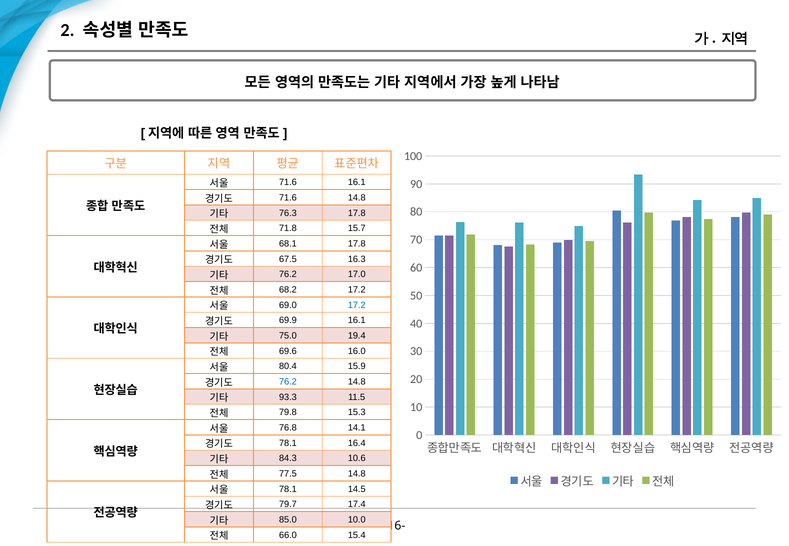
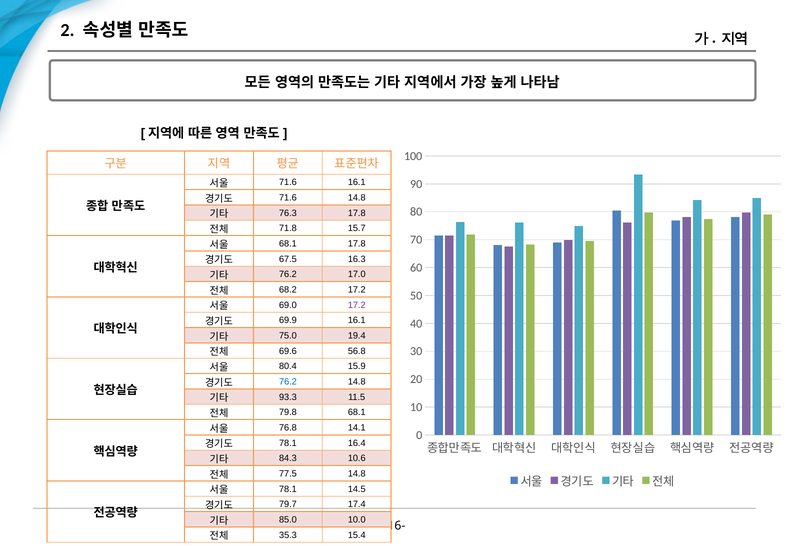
17.2 colour: blue -> purple (357, 305)
16.0: 16.0 -> 56.8 (357, 351)
79.8 15.3: 15.3 -> 68.1 (357, 413)
66.0: 66.0 -> 35.3 (288, 535)
